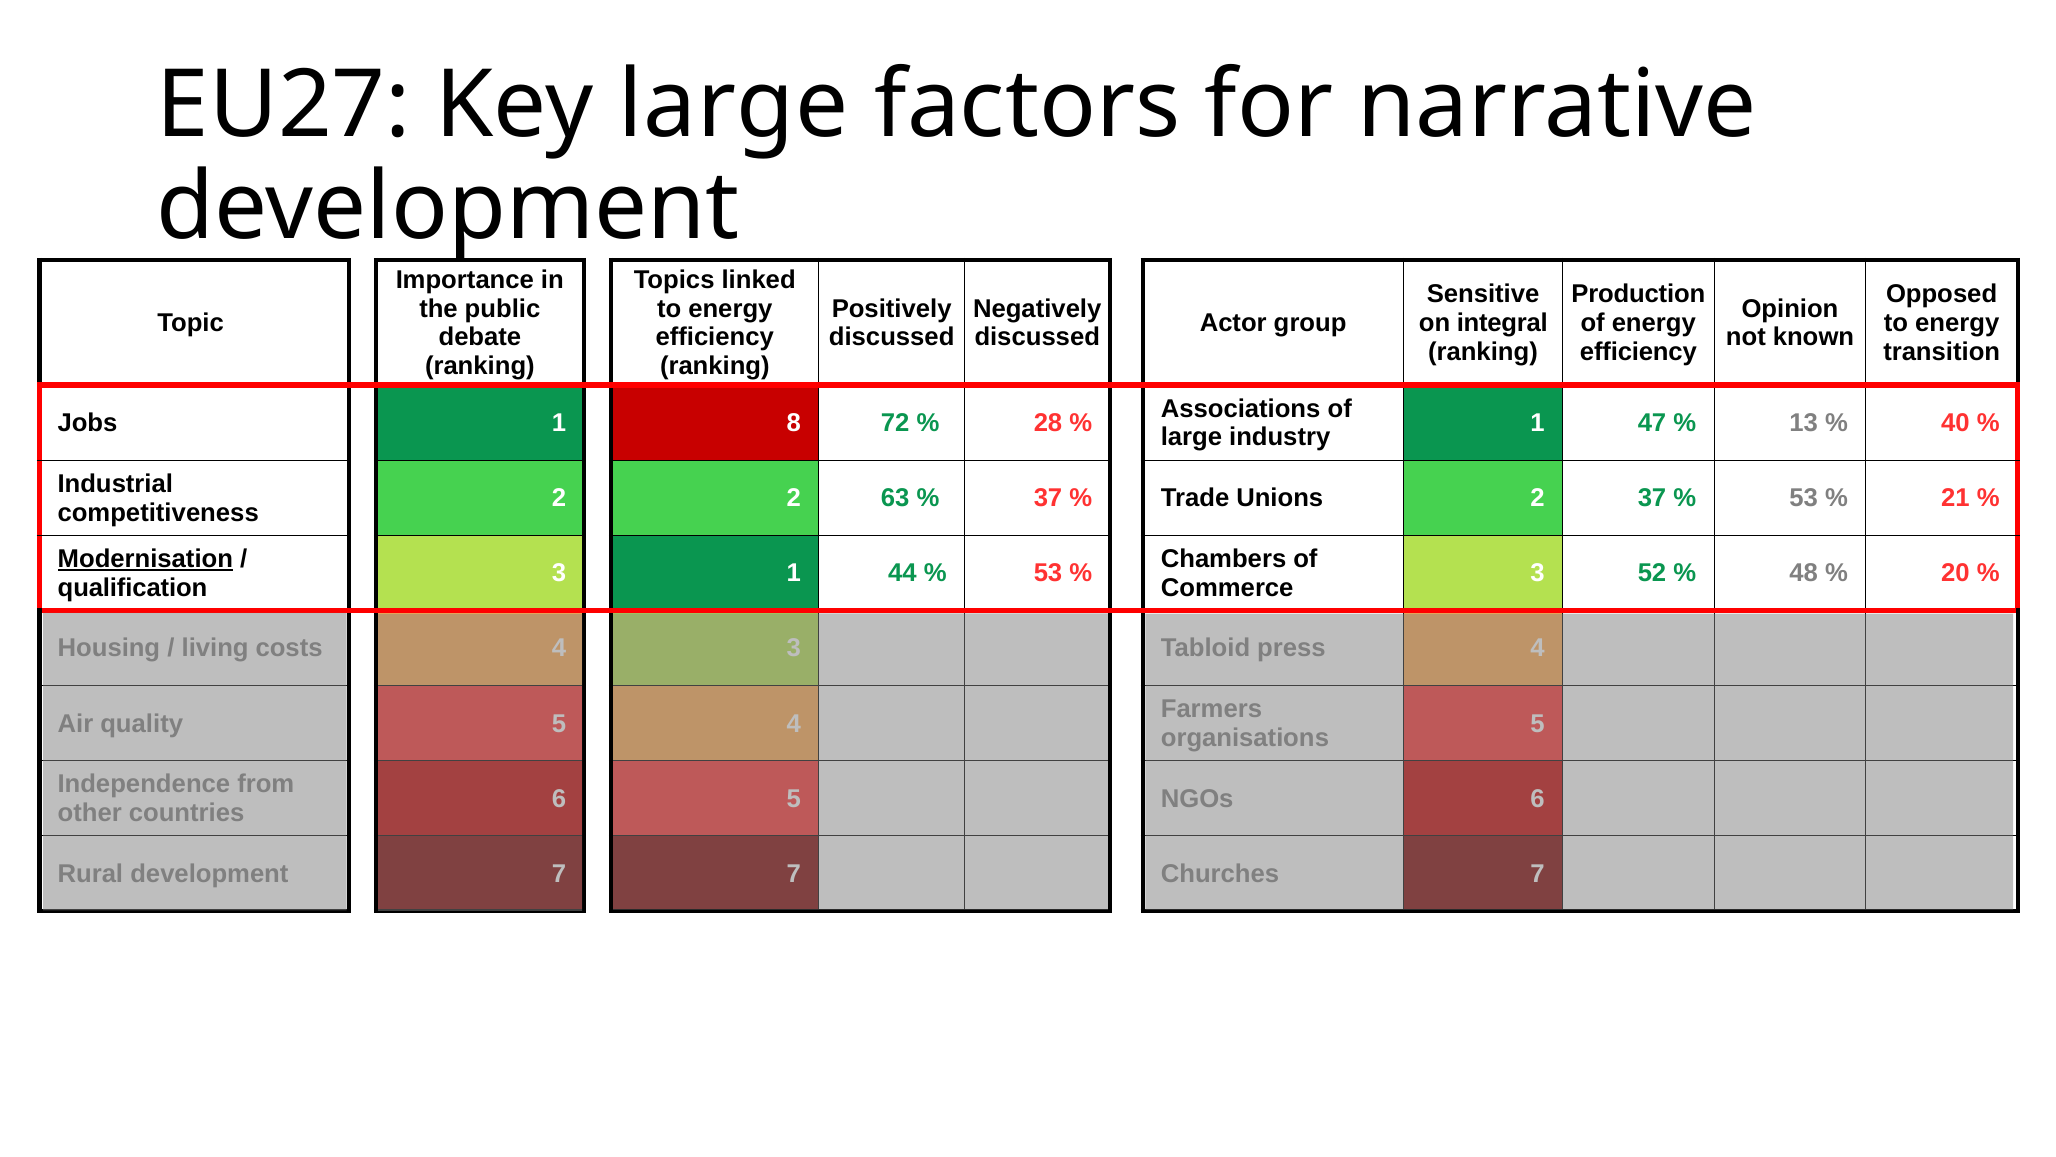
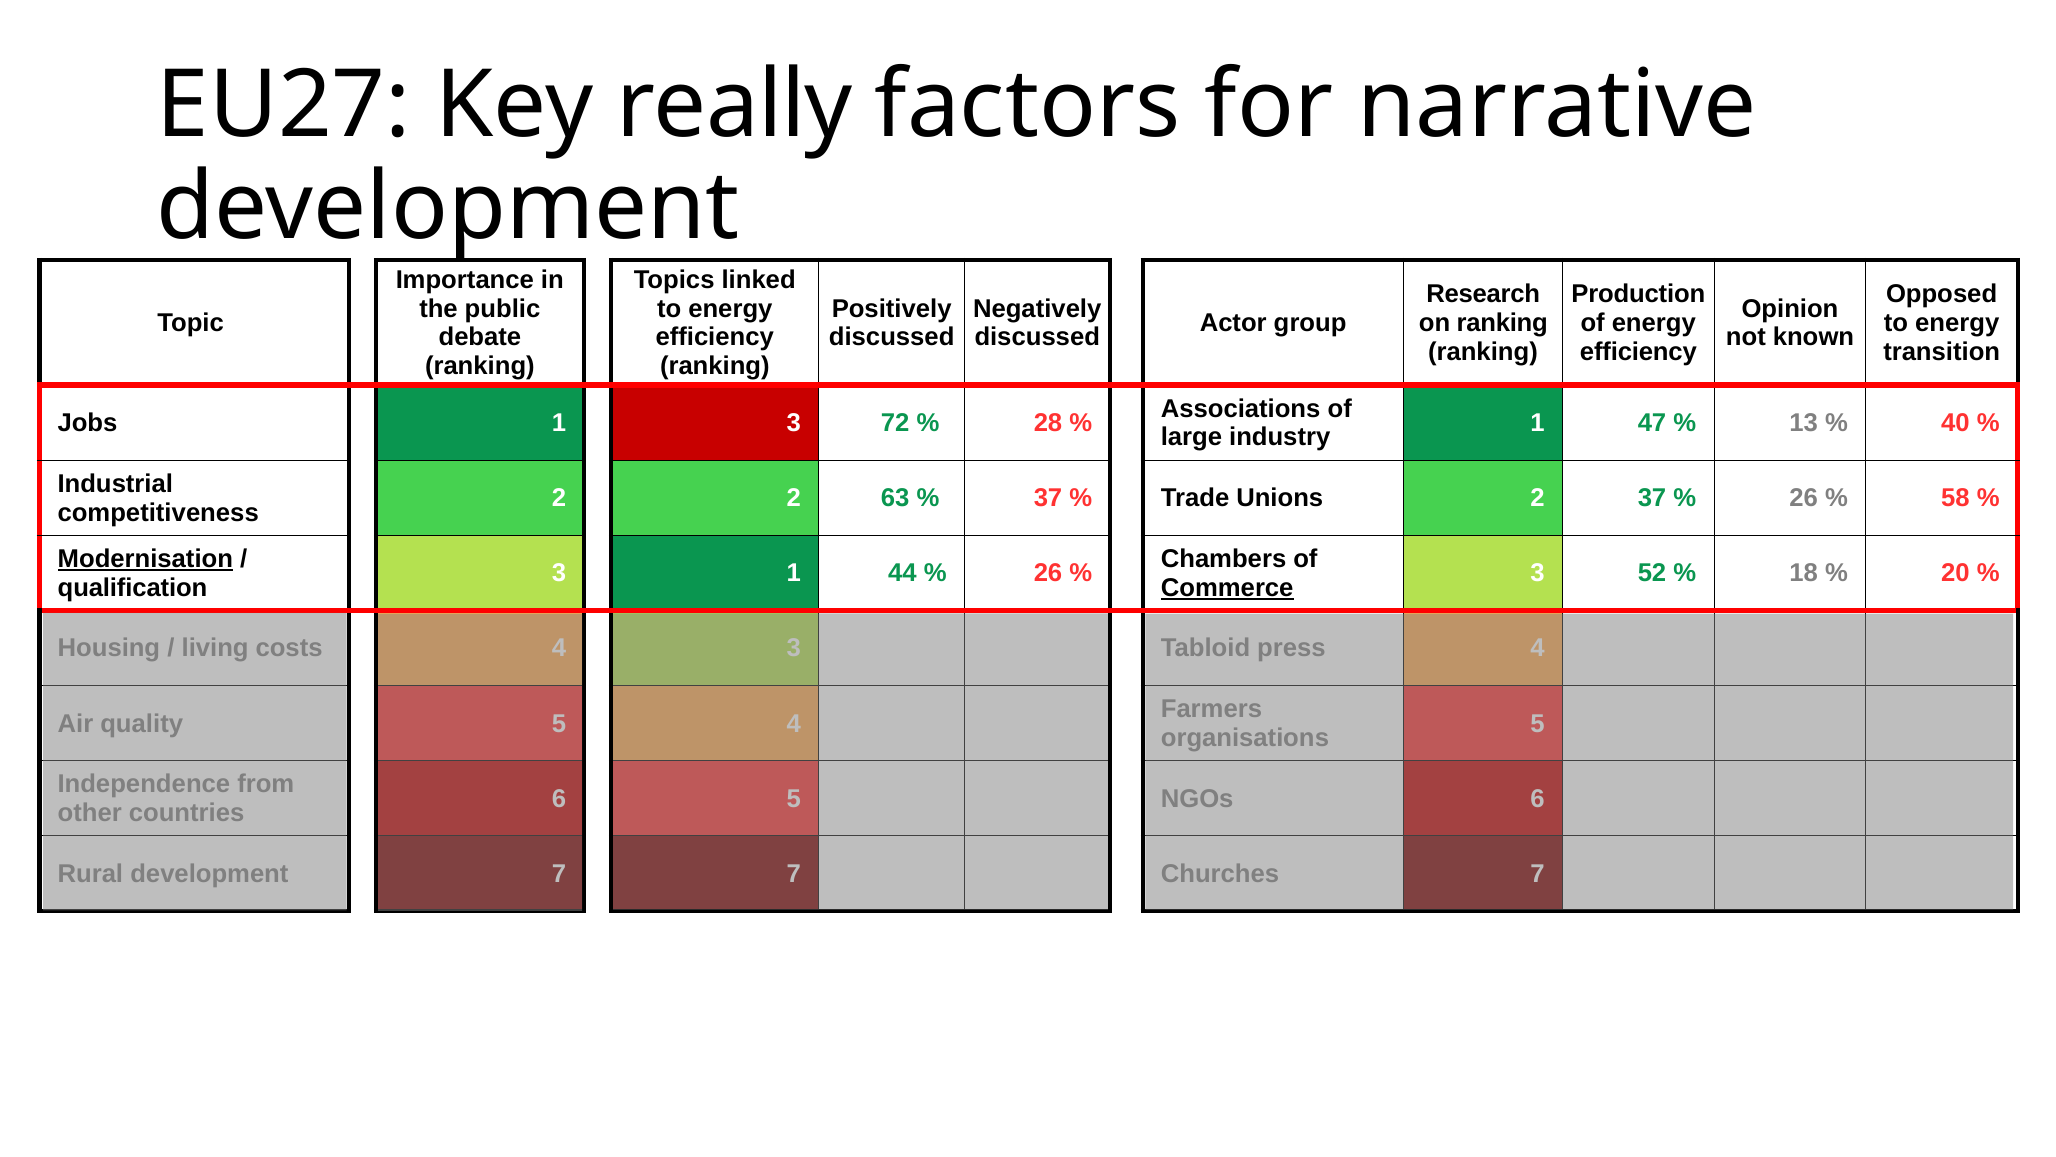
Key large: large -> really (734, 105)
Sensitive: Sensitive -> Research (1483, 294)
on integral: integral -> ranking (1502, 323)
1 8: 8 -> 3 (794, 423)
53: 53 -> 26 (1804, 498)
21: 21 -> 58 (1955, 498)
53: 53 -> 26 (1048, 573)
48: 48 -> 18 (1804, 573)
Commerce underline: none -> present (1227, 587)
